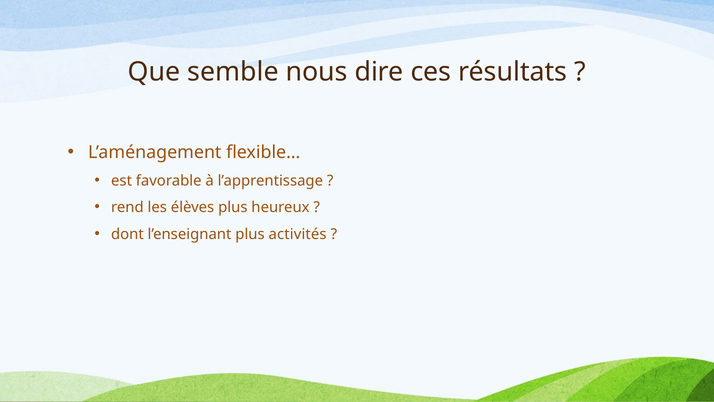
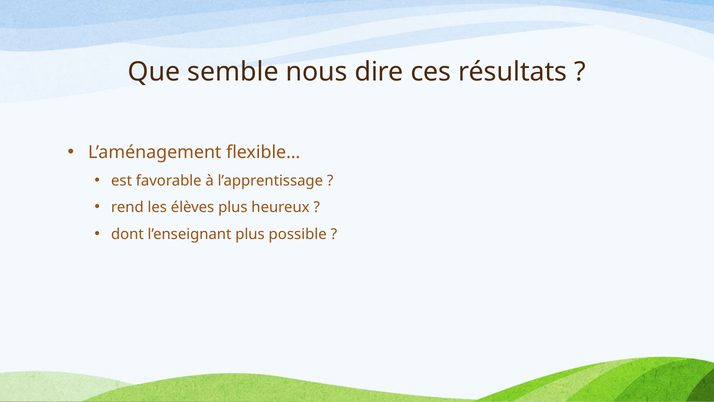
activités: activités -> possible (298, 234)
